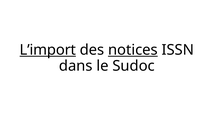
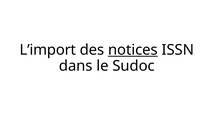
L’import underline: present -> none (48, 50)
